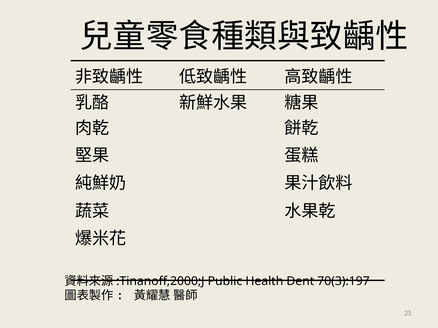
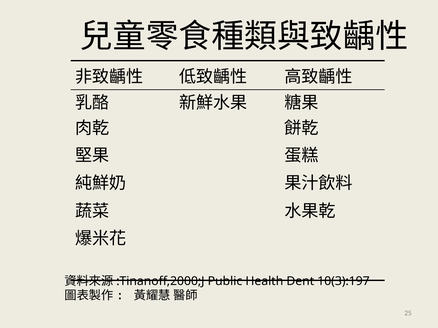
70(3):197: 70(3):197 -> 10(3):197 (343, 281)
